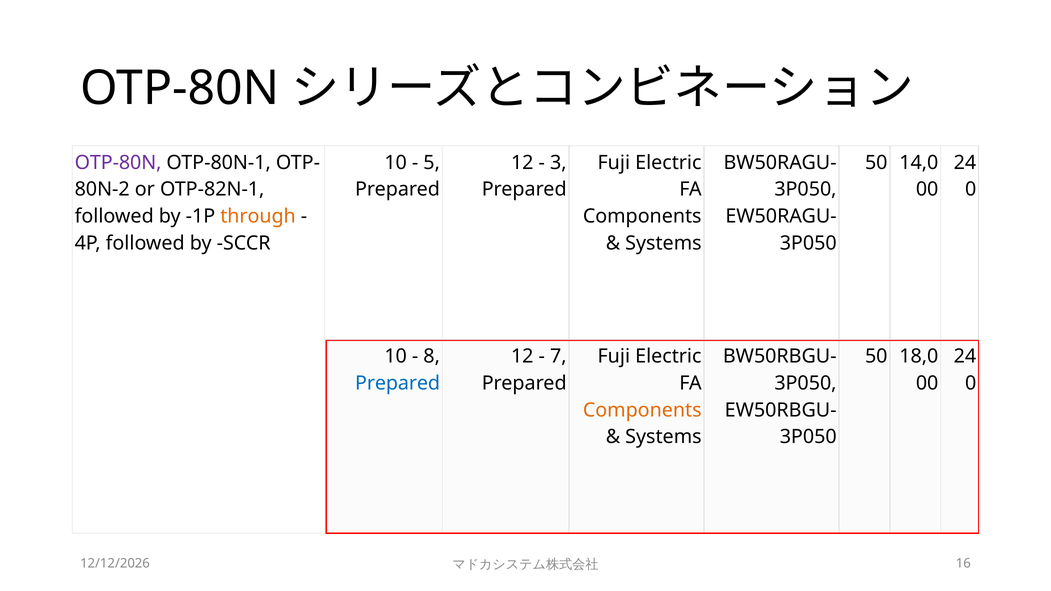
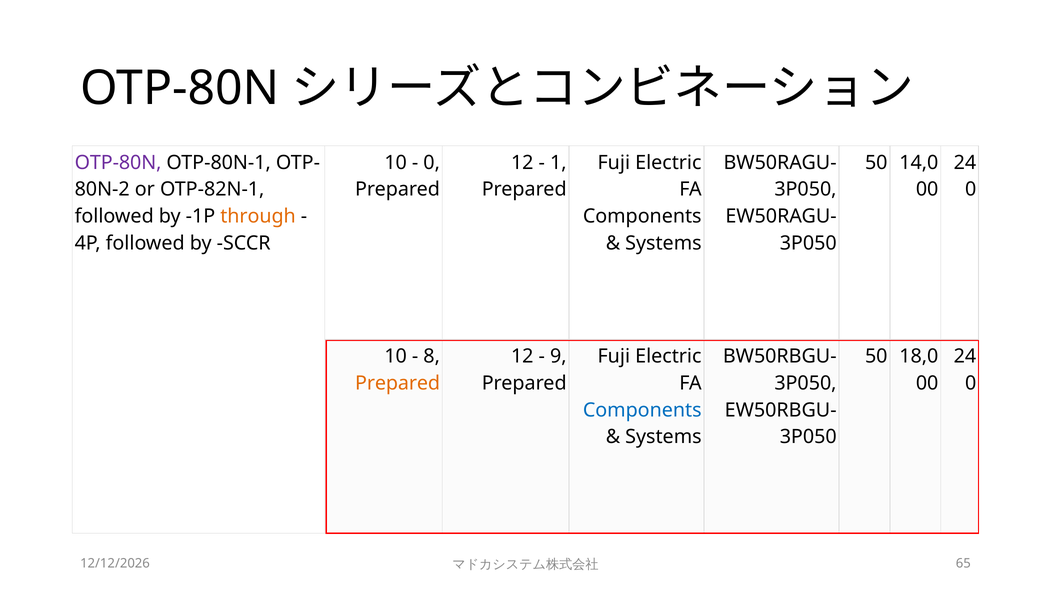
5: 5 -> 0 (432, 163)
3: 3 -> 1 (558, 163)
7: 7 -> 9 (558, 357)
Prepared colour: blue -> orange (398, 383)
Components colour: orange -> blue (642, 410)
16: 16 -> 65 (963, 564)
